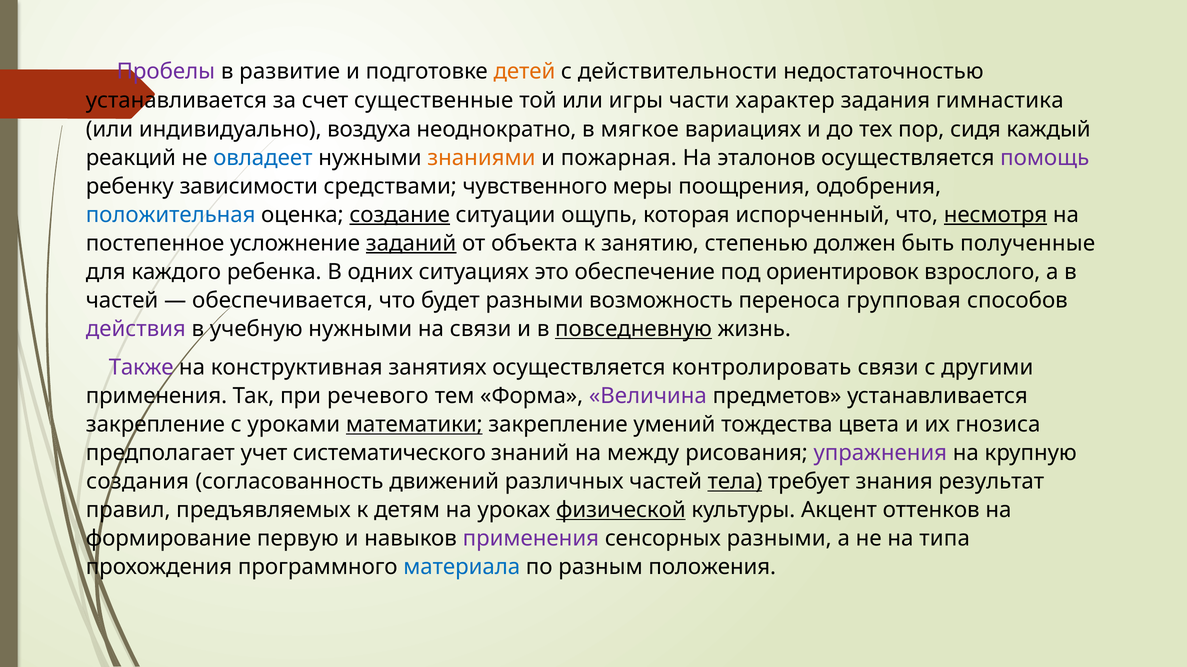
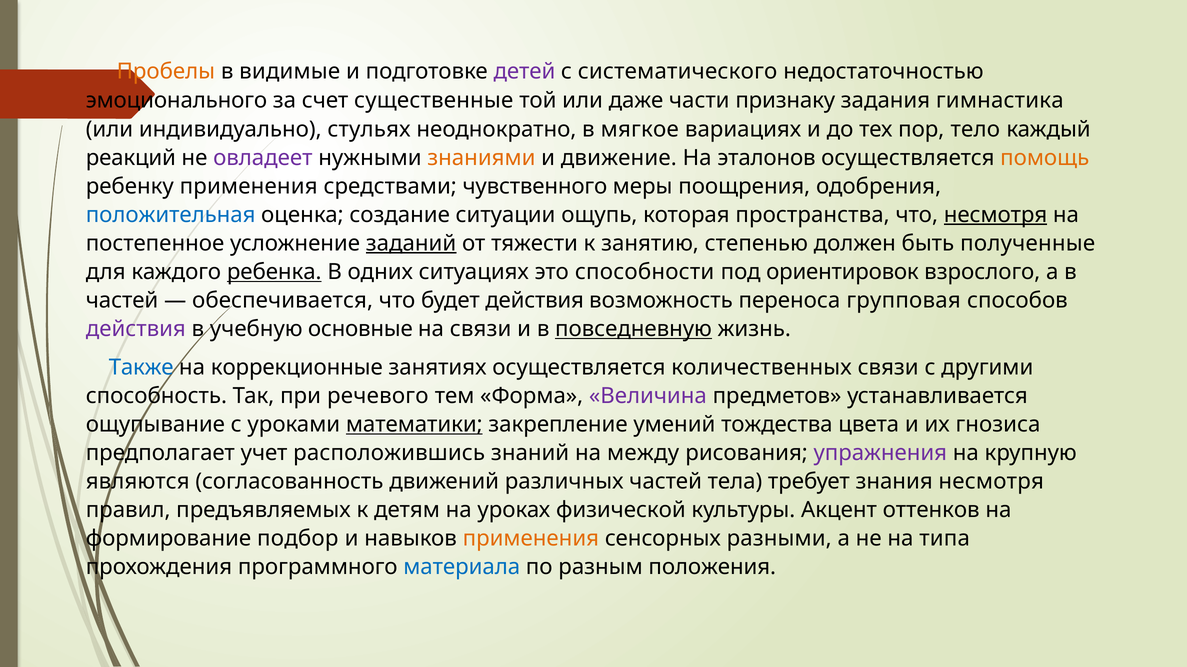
Пробелы colour: purple -> orange (166, 72)
развитие: развитие -> видимые (290, 72)
детей colour: orange -> purple (524, 72)
действительности: действительности -> систематического (678, 72)
устанавливается: устанавливается -> эмоционального (176, 101)
игры: игры -> даже (636, 101)
характер: характер -> признаку (785, 101)
воздуха: воздуха -> стульях (369, 129)
сидя: сидя -> тело (975, 129)
овладеет colour: blue -> purple (263, 158)
пожарная: пожарная -> движение (619, 158)
помощь colour: purple -> orange (1045, 158)
ребенку зависимости: зависимости -> применения (249, 186)
создание underline: present -> none (400, 215)
испорченный: испорченный -> пространства (813, 215)
объекта: объекта -> тяжести (535, 244)
ребенка underline: none -> present (274, 272)
обеспечение: обеспечение -> способности (645, 272)
будет разными: разными -> действия (535, 301)
учебную нужными: нужными -> основные (360, 329)
Также colour: purple -> blue (141, 368)
конструктивная: конструктивная -> коррекционные (297, 368)
контролировать: контролировать -> количественных (761, 368)
применения: применения -> способность (156, 396)
закрепление: закрепление -> ощупывание (155, 425)
систематического: систематического -> расположившись (389, 453)
создания: создания -> являются (138, 482)
тела underline: present -> none (735, 482)
знания результат: результат -> несмотря (991, 482)
физической underline: present -> none (621, 511)
первую: первую -> подбор (298, 539)
применения colour: purple -> orange (531, 539)
